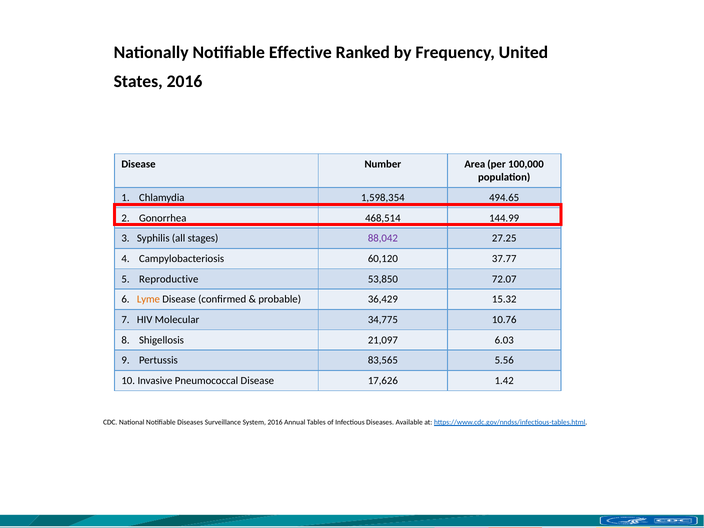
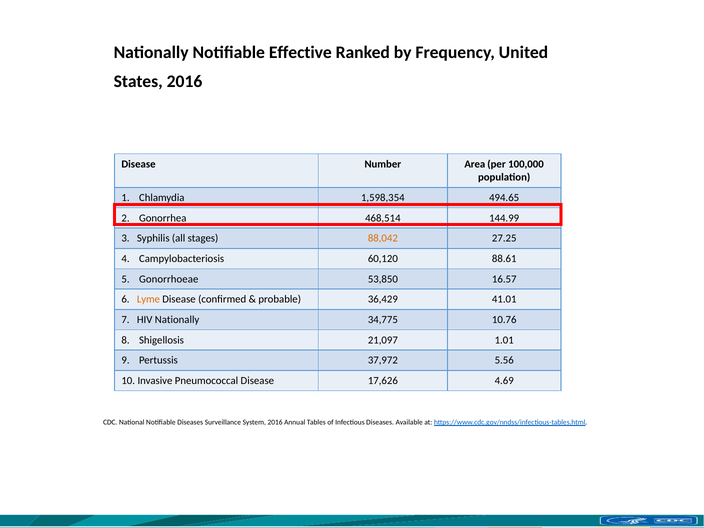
88,042 colour: purple -> orange (383, 238)
37.77: 37.77 -> 88.61 (504, 259)
Reproductive: Reproductive -> Gonorrhoeae (169, 279)
72.07: 72.07 -> 16.57 (504, 279)
15.32: 15.32 -> 41.01 (504, 299)
HIV Molecular: Molecular -> Nationally (177, 320)
6.03: 6.03 -> 1.01 (504, 340)
83,565: 83,565 -> 37,972 (383, 360)
1.42: 1.42 -> 4.69 (504, 381)
